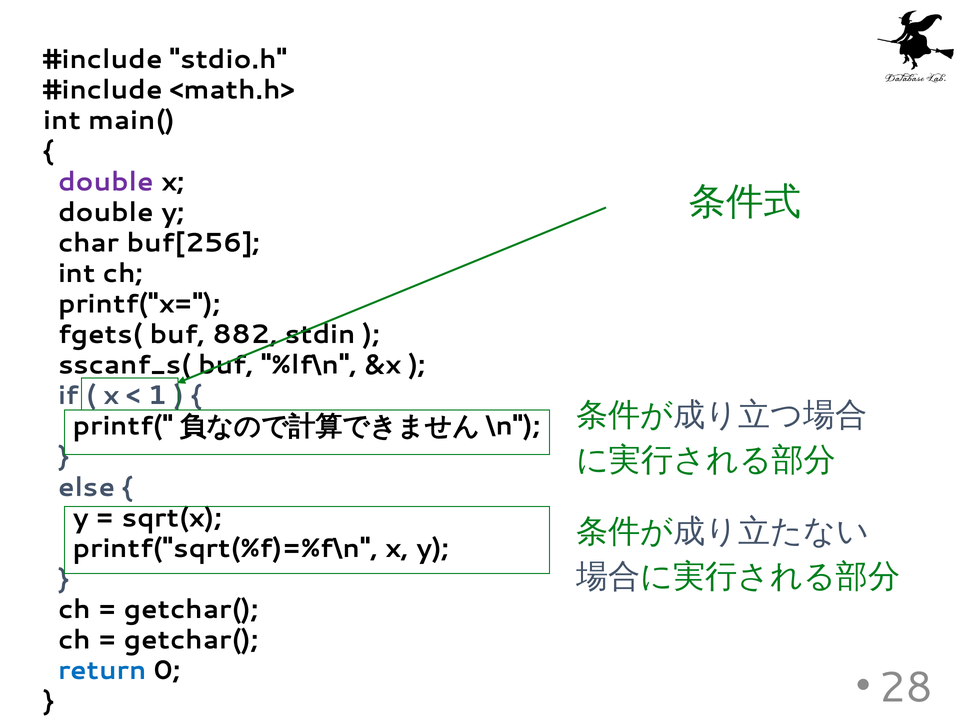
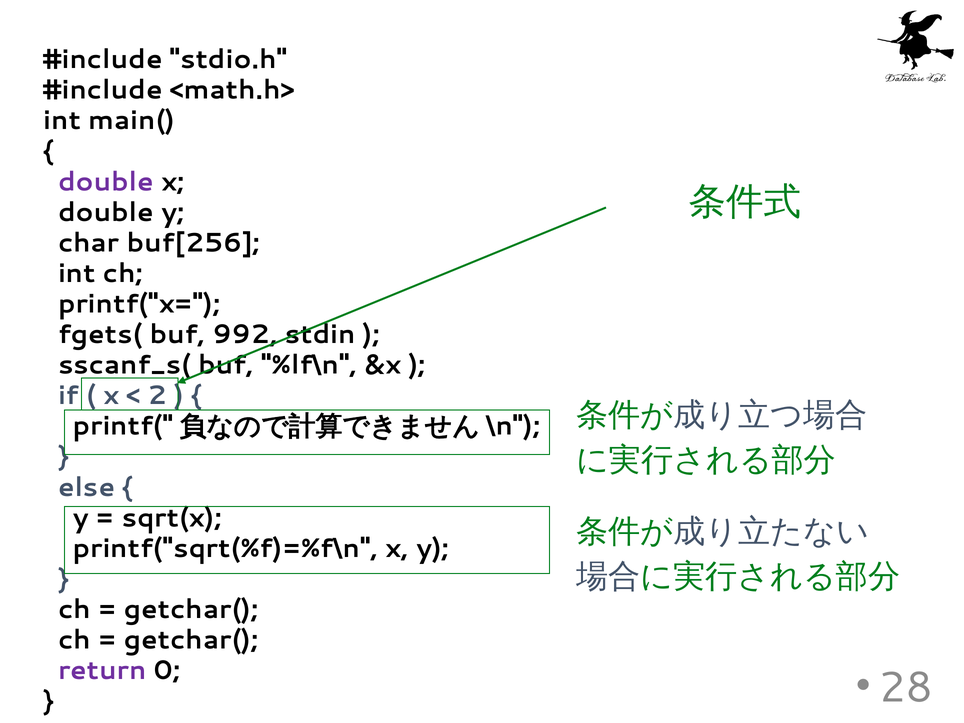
882: 882 -> 992 (245, 334)
1: 1 -> 2 (157, 396)
return colour: blue -> purple (102, 671)
